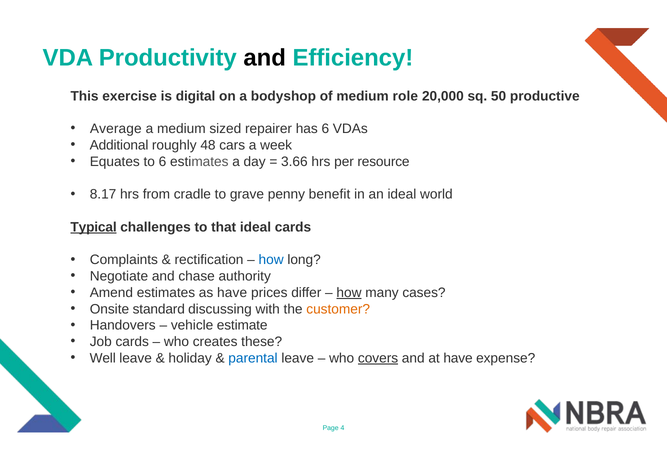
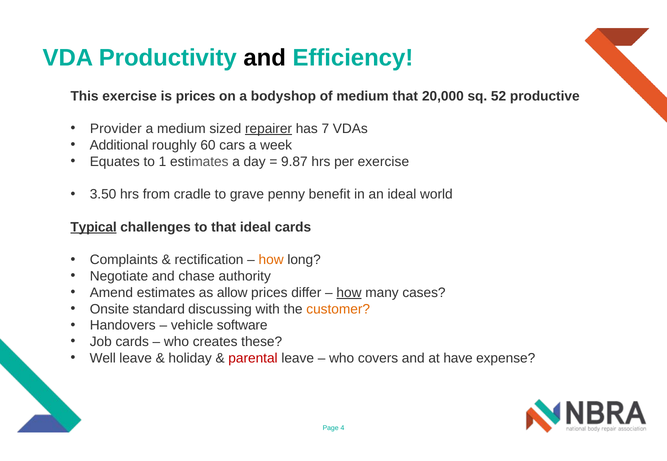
is digital: digital -> prices (196, 96)
medium role: role -> that (405, 96)
50: 50 -> 52 (499, 96)
Average: Average -> Provider (116, 129)
repairer underline: none -> present (269, 129)
has 6: 6 -> 7 (325, 129)
48: 48 -> 60 (208, 145)
to 6: 6 -> 1 (162, 162)
3.66: 3.66 -> 9.87 (294, 162)
per resource: resource -> exercise (383, 162)
8.17: 8.17 -> 3.50 (103, 195)
how colour: blue -> orange (271, 260)
as have: have -> allow (232, 293)
estimate: estimate -> software (242, 326)
parental colour: blue -> red (253, 359)
covers underline: present -> none (378, 359)
